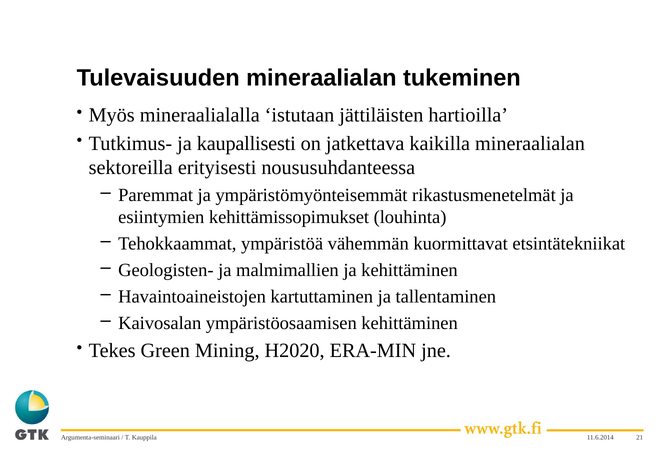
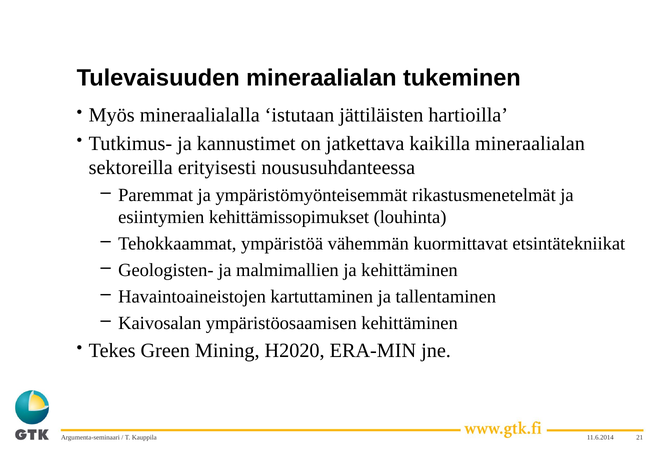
kaupallisesti: kaupallisesti -> kannustimet (246, 143)
